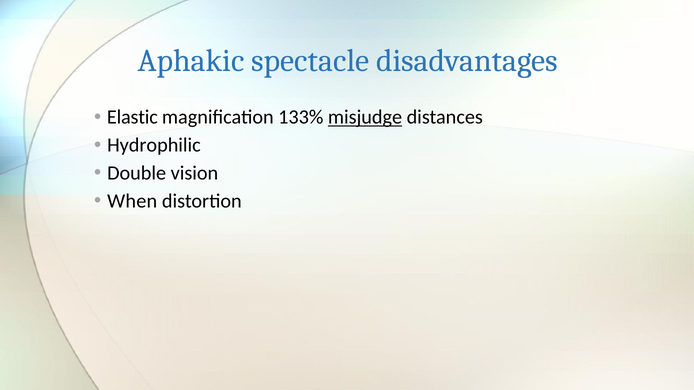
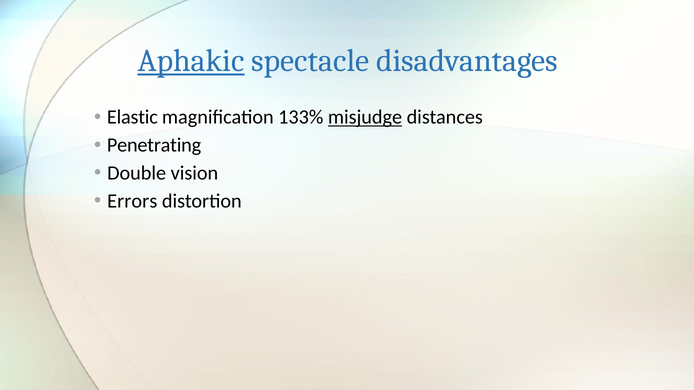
Aphakic underline: none -> present (191, 61)
Hydrophilic: Hydrophilic -> Penetrating (154, 145)
When: When -> Errors (132, 201)
